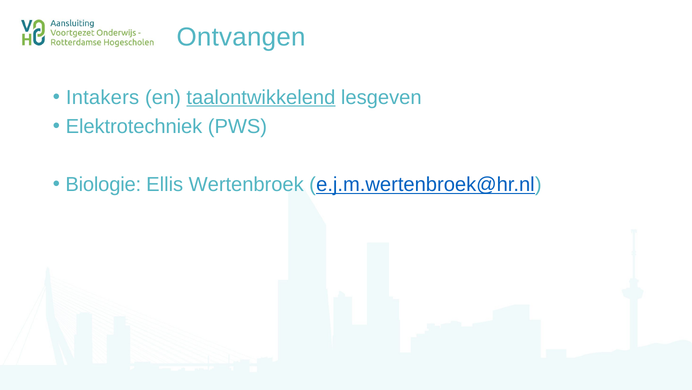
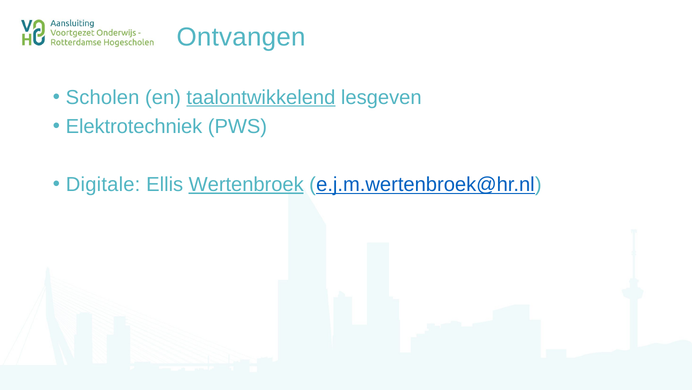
Intakers: Intakers -> Scholen (103, 97)
Biologie: Biologie -> Digitale (103, 184)
Wertenbroek underline: none -> present (246, 184)
